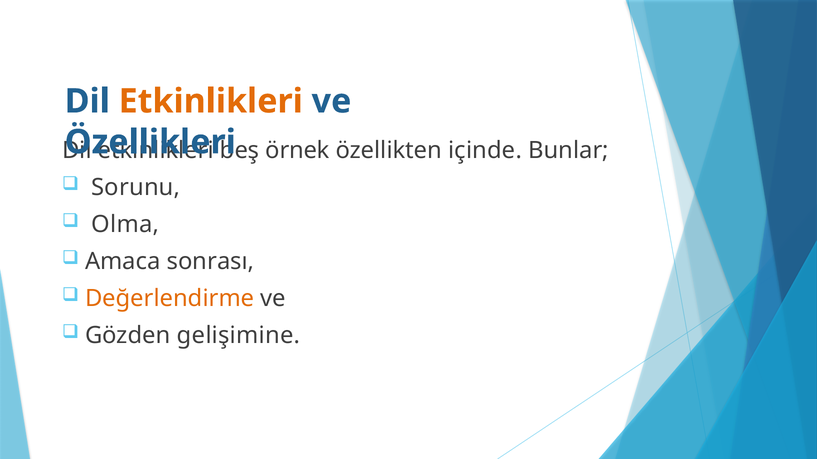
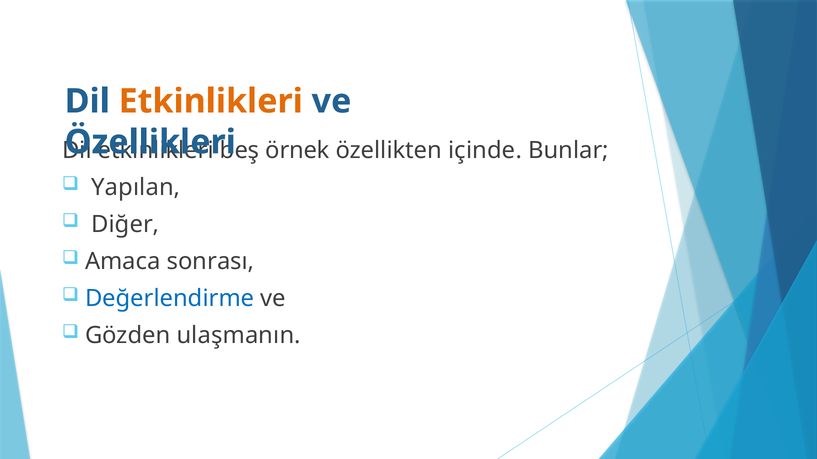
Sorunu: Sorunu -> Yapılan (136, 187)
Olma: Olma -> Diğer (125, 225)
Değerlendirme colour: orange -> blue (170, 299)
gelişimine: gelişimine -> ulaşmanın (239, 336)
